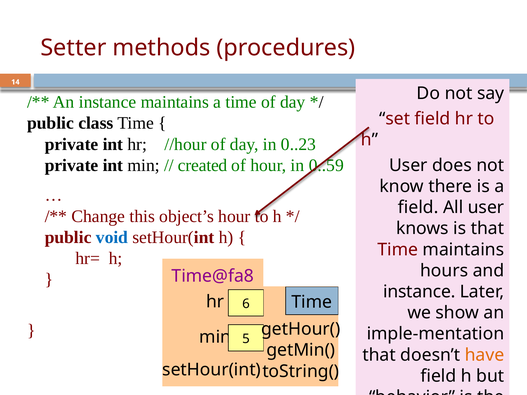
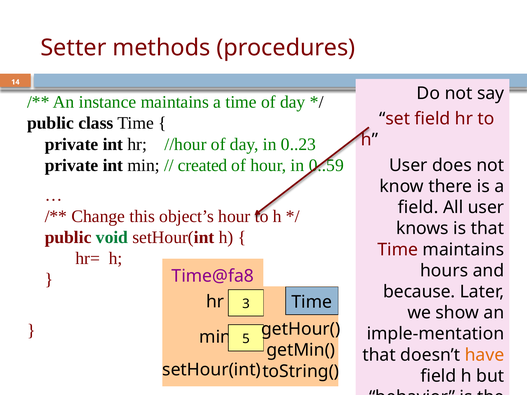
void colour: blue -> green (112, 237)
instance: instance -> because (419, 292)
6: 6 -> 3 (246, 304)
